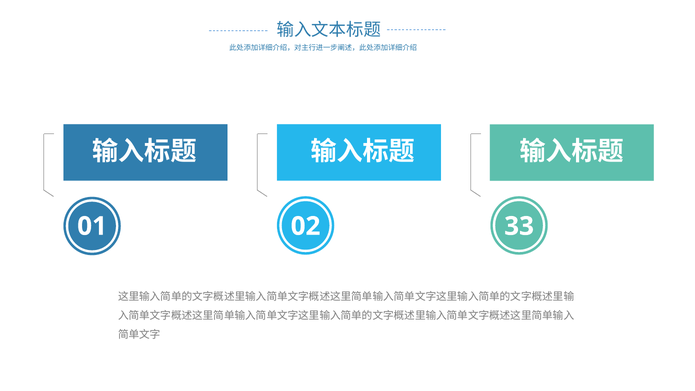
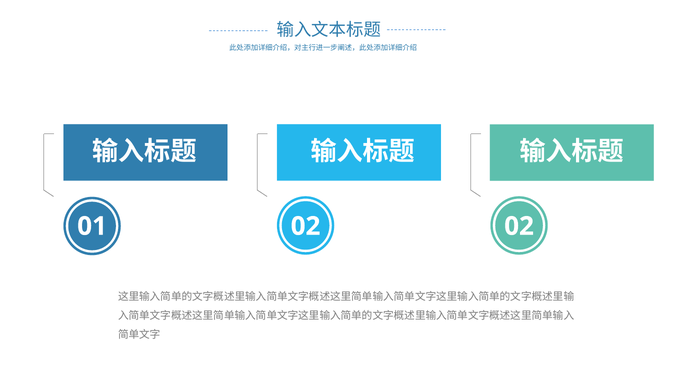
02 33: 33 -> 02 (519, 226)
